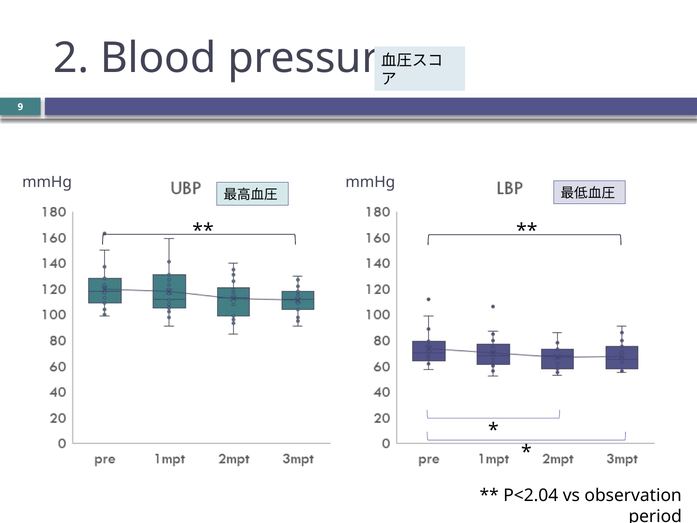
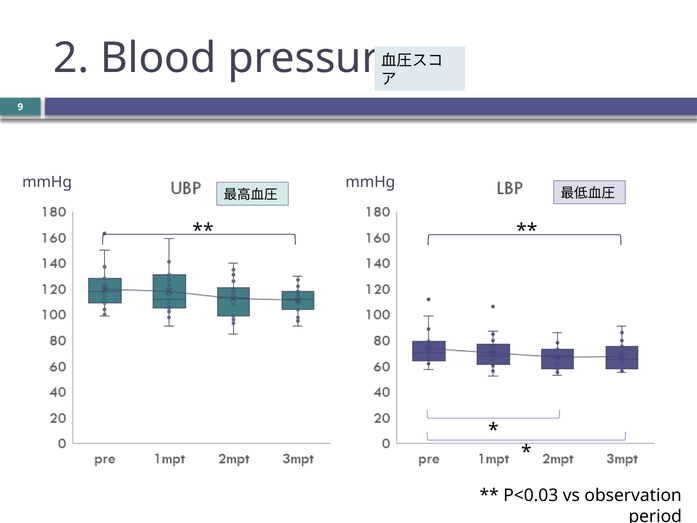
P<2.04: P<2.04 -> P<0.03 (531, 495)
